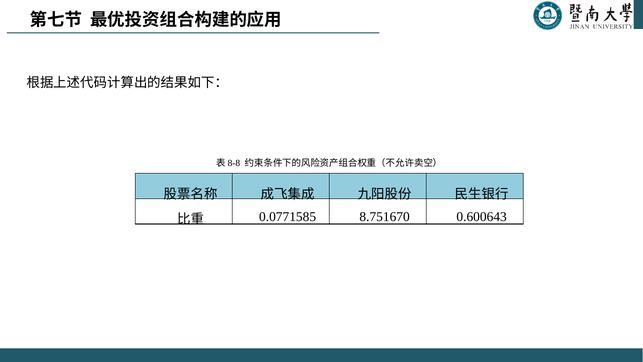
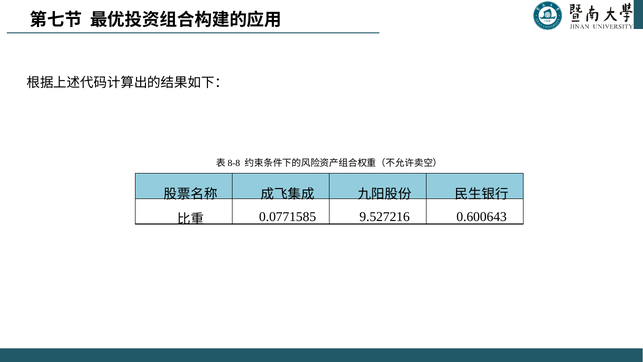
8.751670: 8.751670 -> 9.527216 (385, 217)
